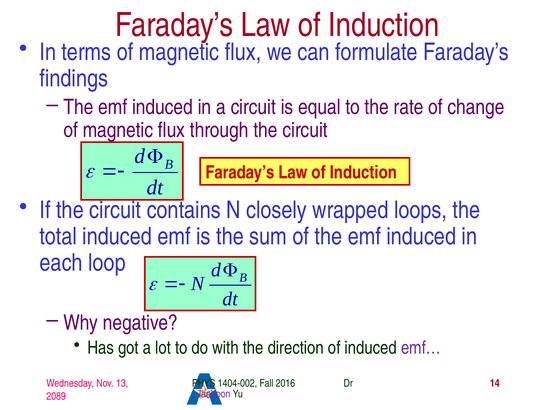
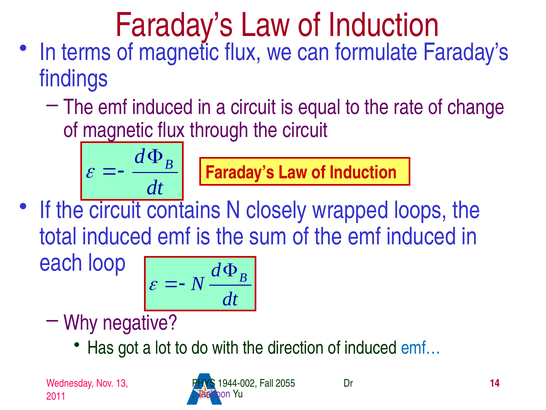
emf… colour: purple -> blue (421, 347)
1404-002: 1404-002 -> 1944-002 (237, 383)
2016: 2016 -> 2055 (285, 383)
2089: 2089 -> 2011 (56, 396)
